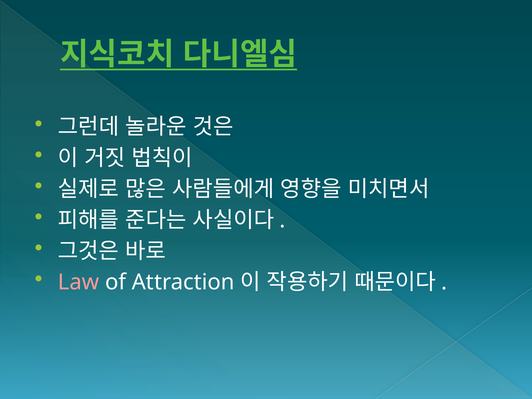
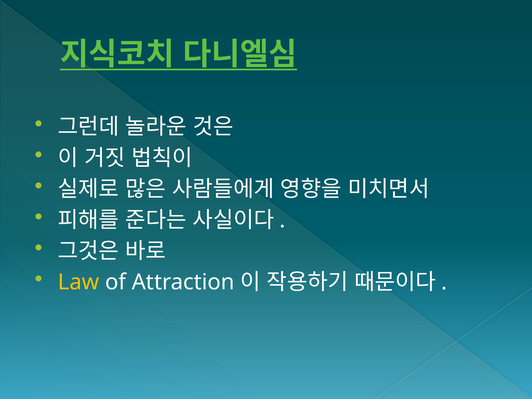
Law colour: pink -> yellow (79, 282)
